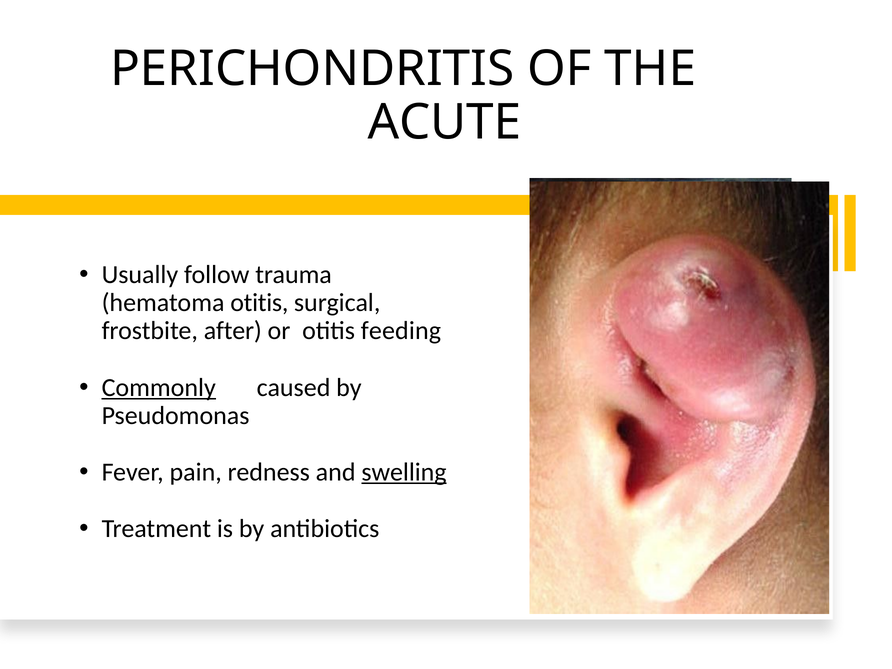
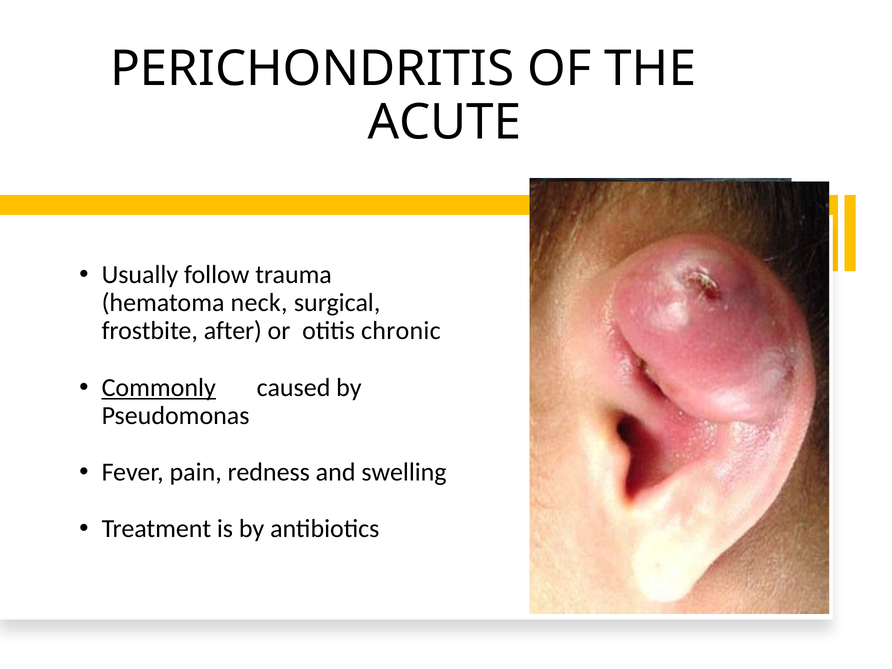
hematoma otitis: otitis -> neck (259, 303)
feeding: feeding -> chronic (401, 331)
swelling underline: present -> none (404, 472)
